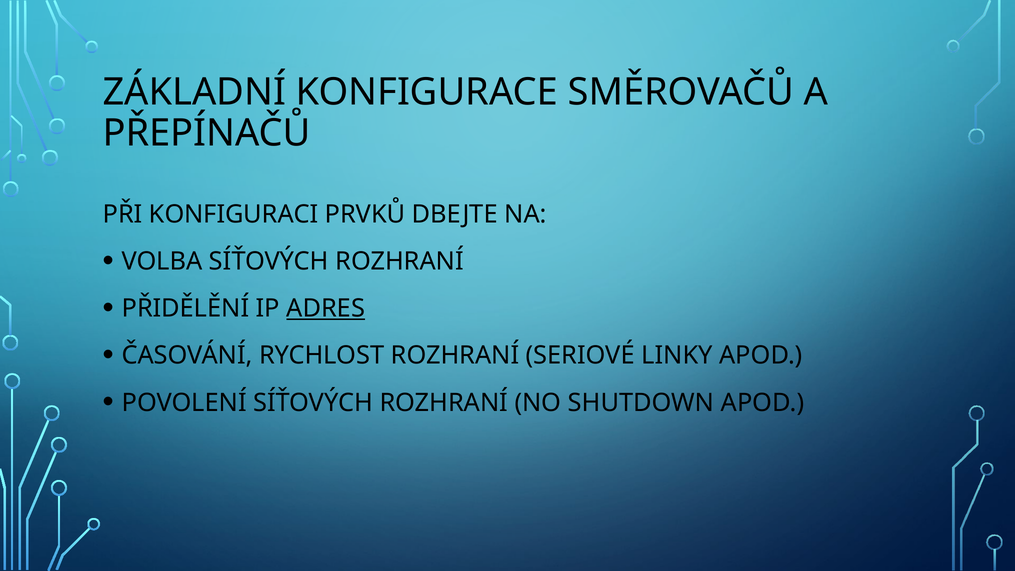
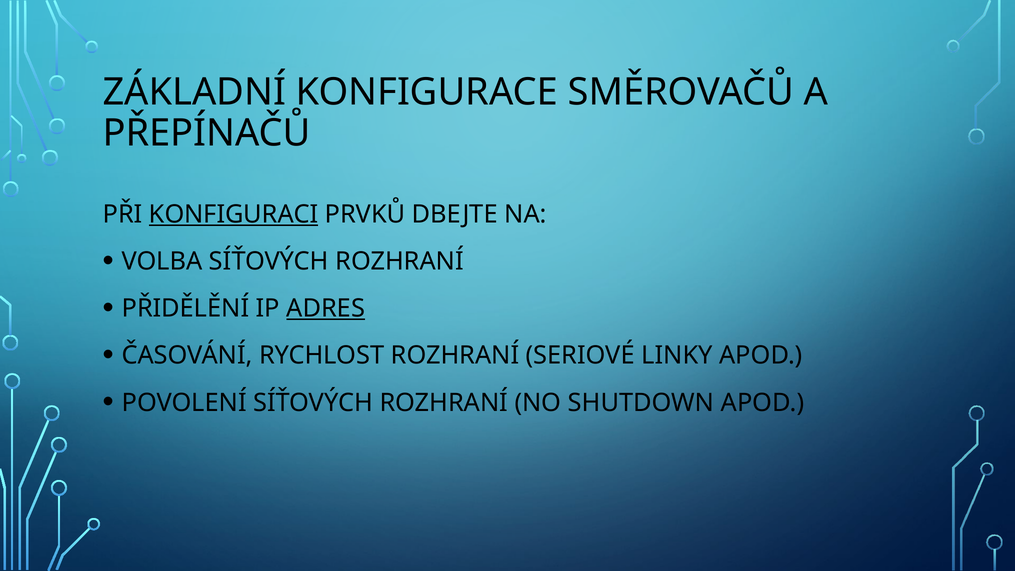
KONFIGURACI underline: none -> present (234, 214)
